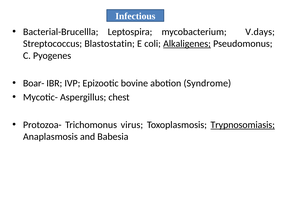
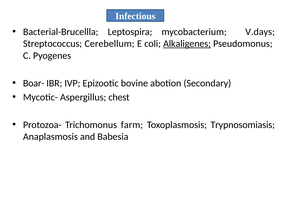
Blastostatin: Blastostatin -> Cerebellum (110, 44)
Syndrome: Syndrome -> Secondary (207, 83)
virus: virus -> farm (132, 125)
Trypnosomiasis underline: present -> none (243, 125)
